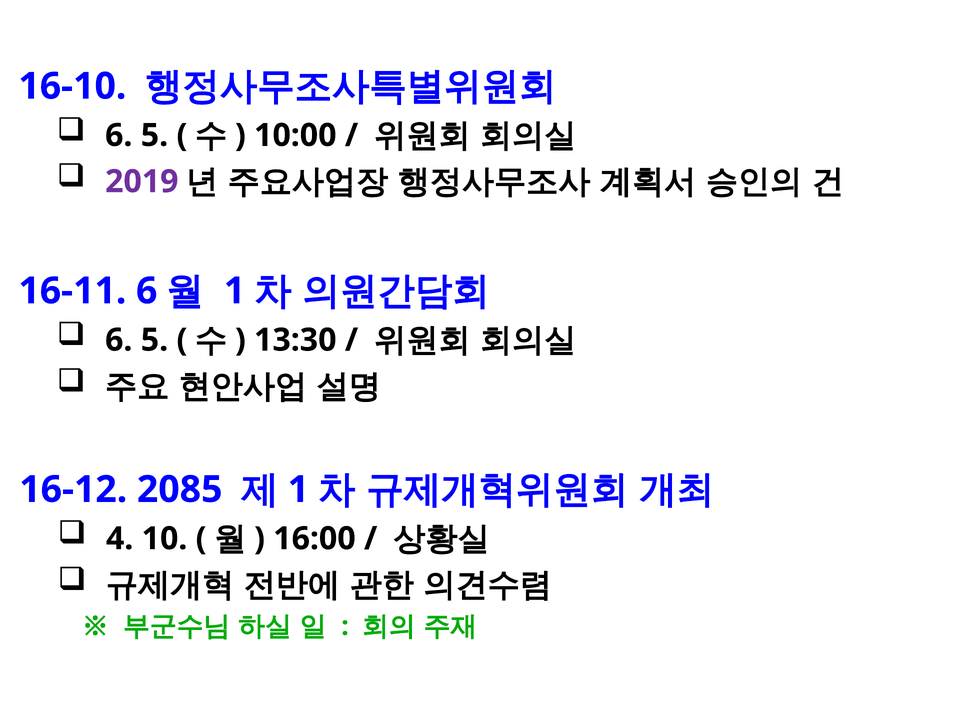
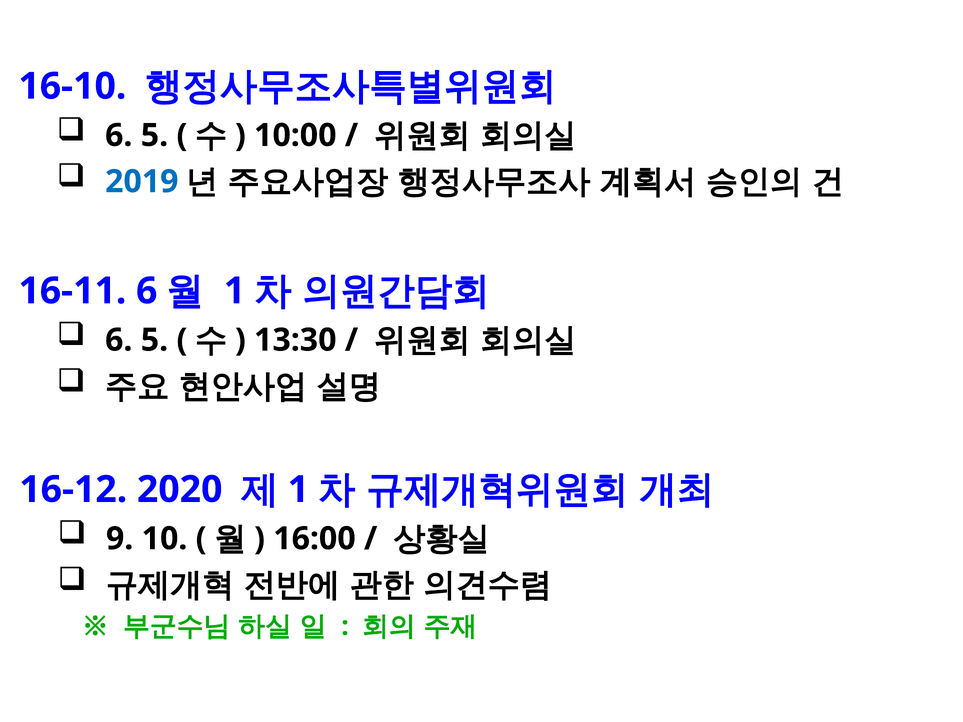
2019 colour: purple -> blue (142, 182)
2085: 2085 -> 2020 (180, 490)
4: 4 -> 9 (120, 539)
